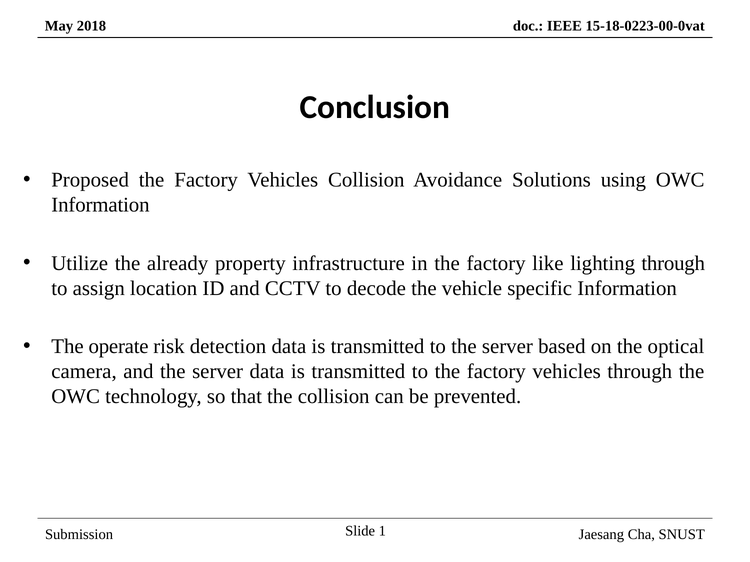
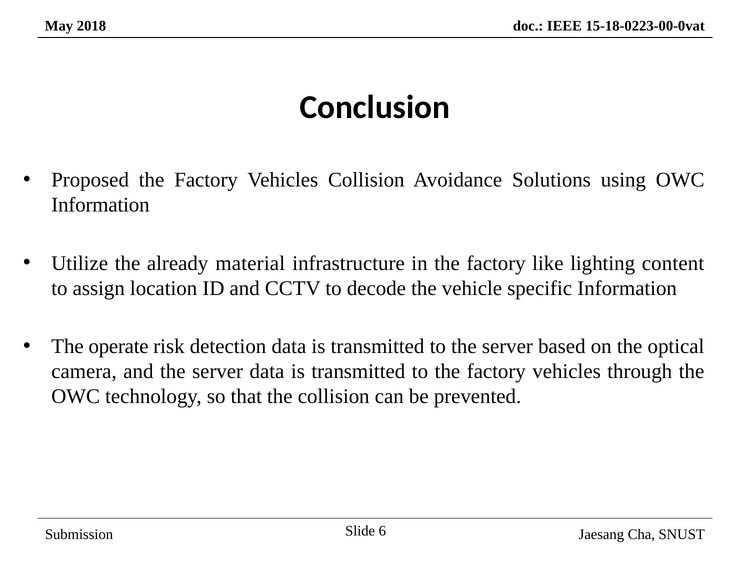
property: property -> material (250, 264)
lighting through: through -> content (673, 264)
1: 1 -> 6 (382, 531)
